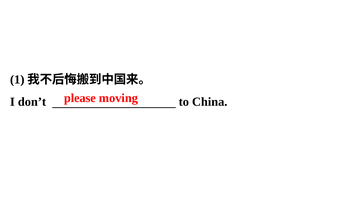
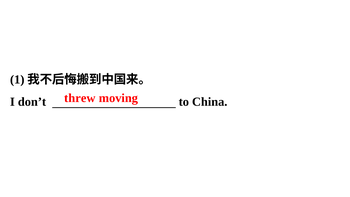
please: please -> threw (80, 98)
